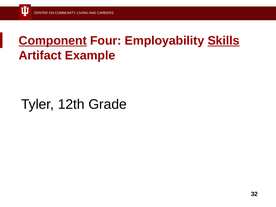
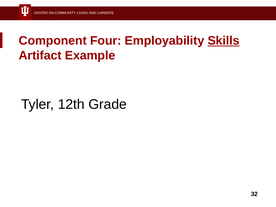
Component underline: present -> none (53, 41)
